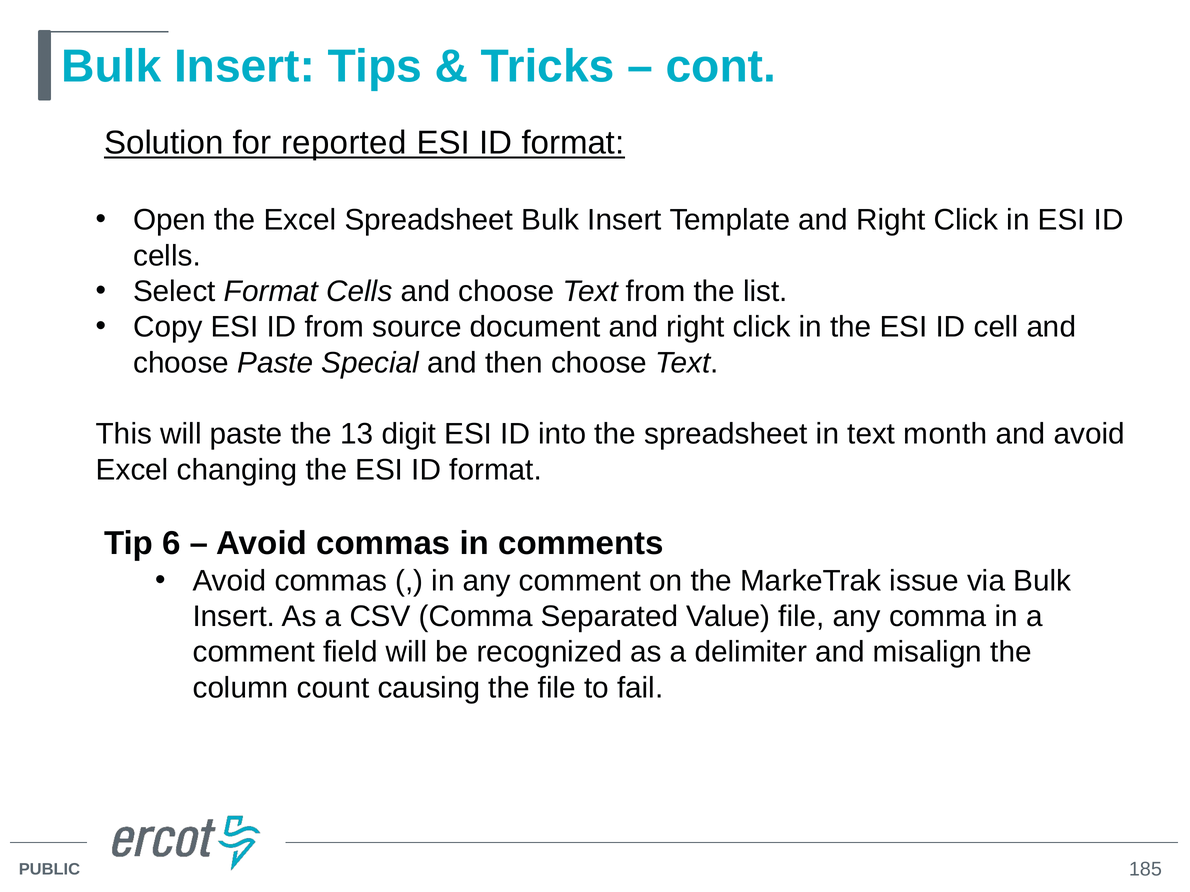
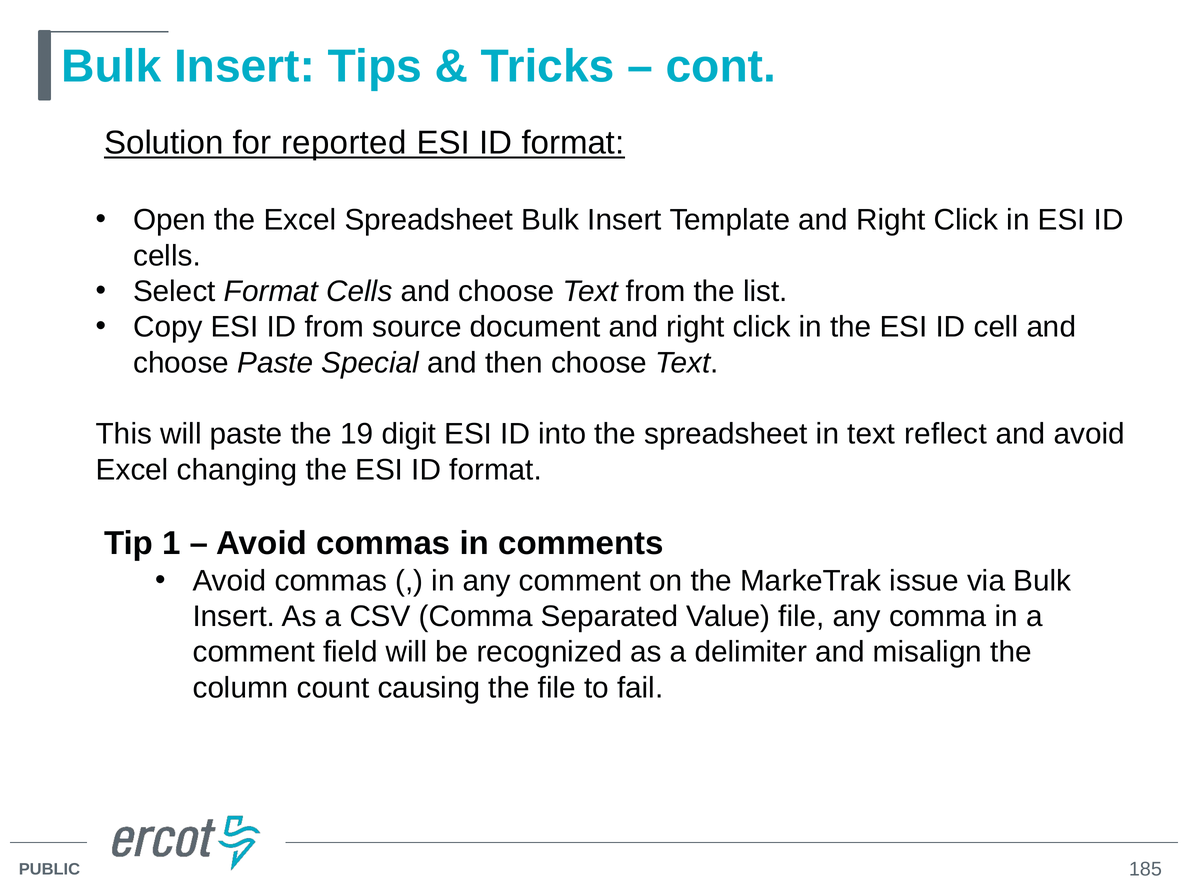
13: 13 -> 19 (357, 434)
month: month -> reflect (945, 434)
6: 6 -> 1 (171, 544)
